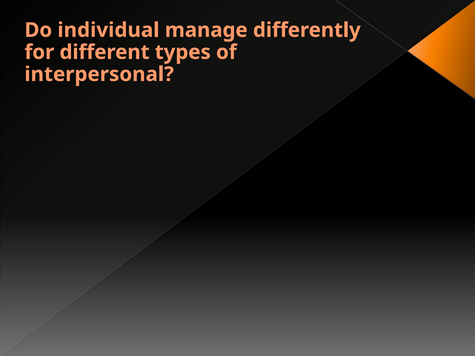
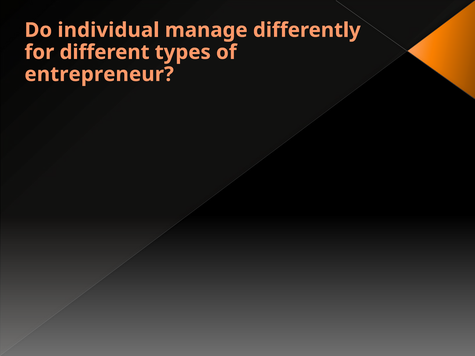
interpersonal: interpersonal -> entrepreneur (99, 74)
